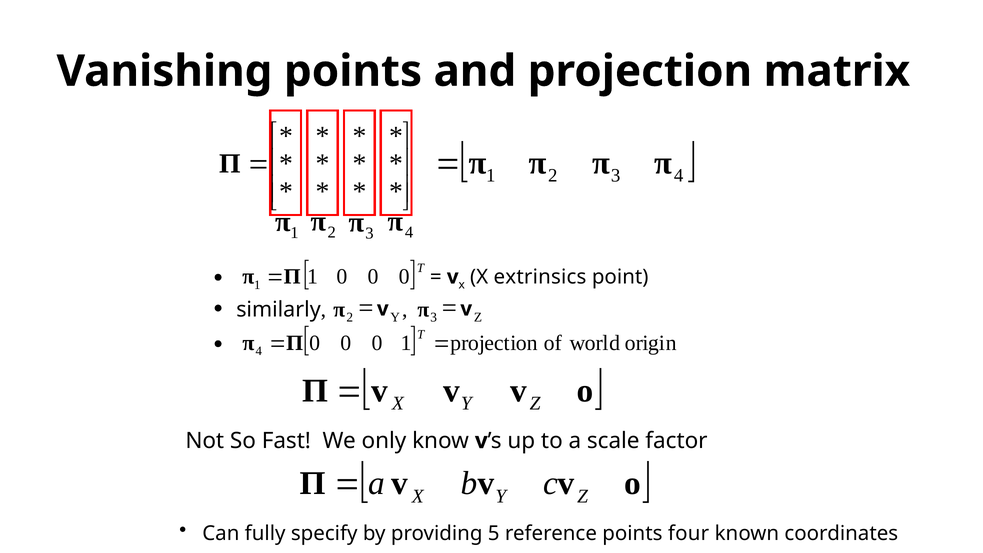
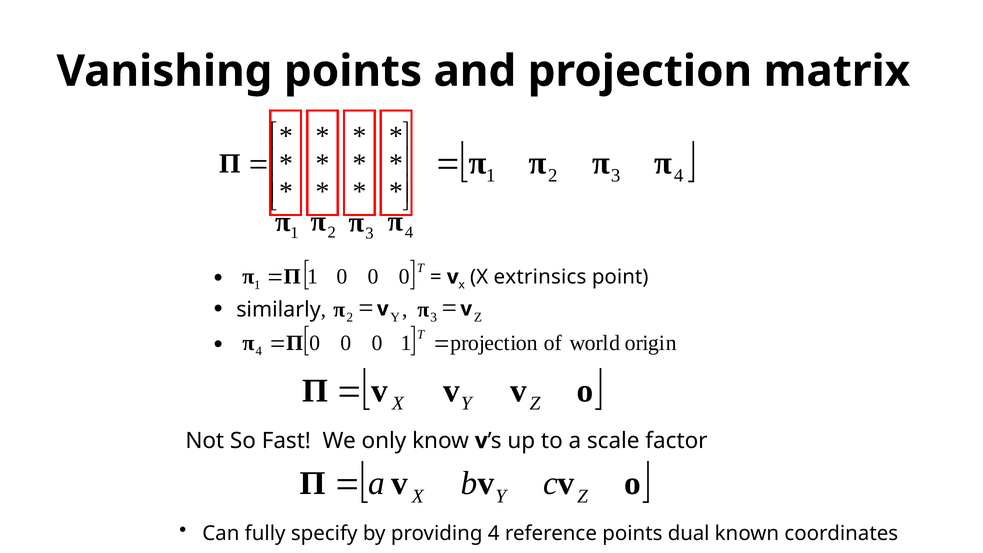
providing 5: 5 -> 4 (494, 533)
four: four -> dual (689, 533)
